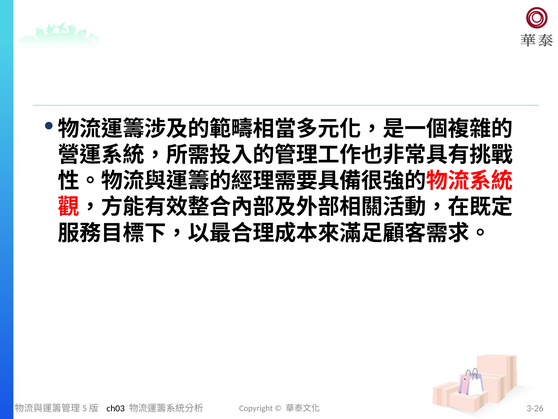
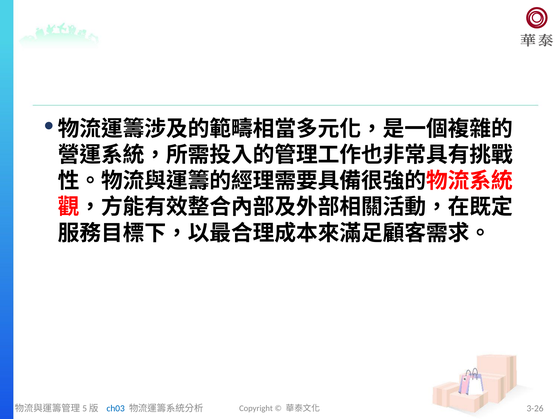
ch03 colour: black -> blue (116, 408)
